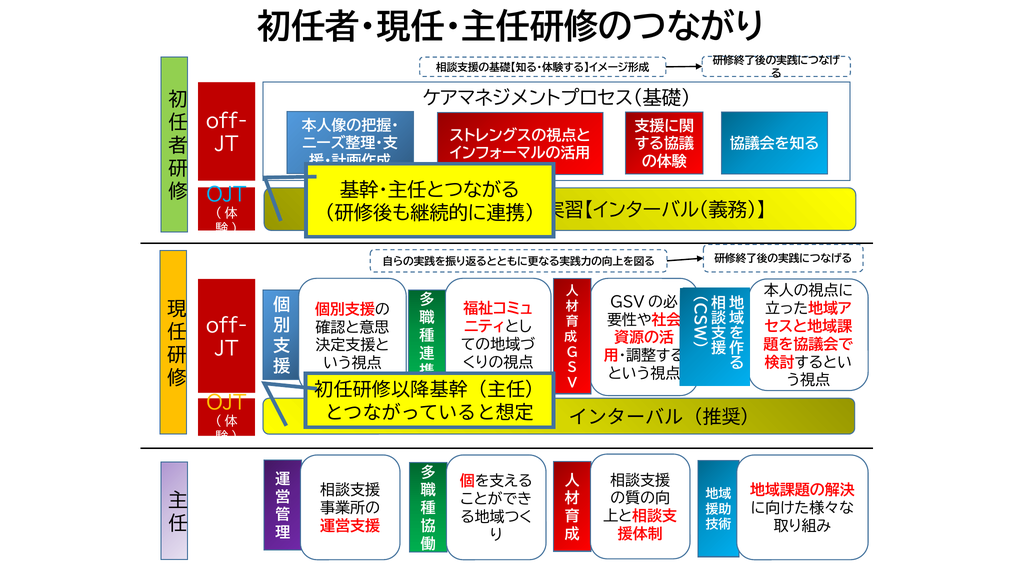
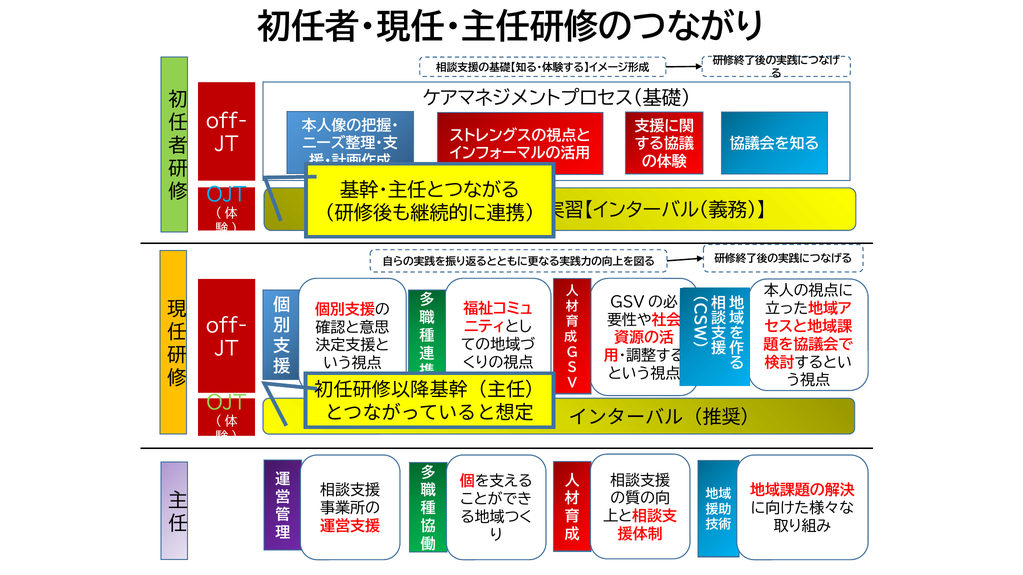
OJT colour: yellow -> light green (226, 403)
